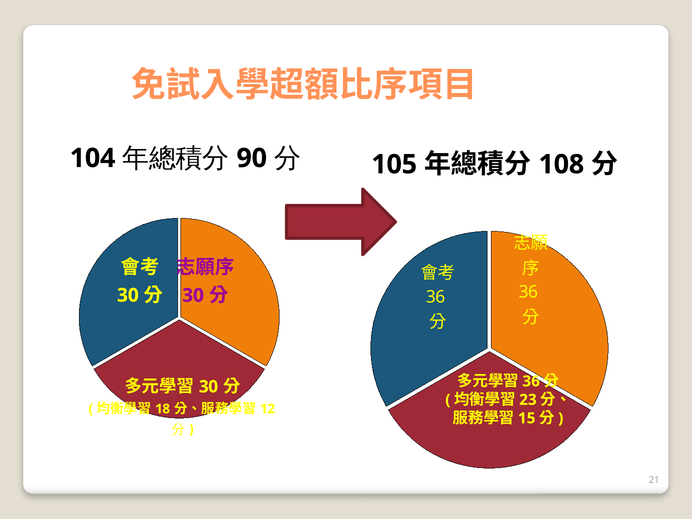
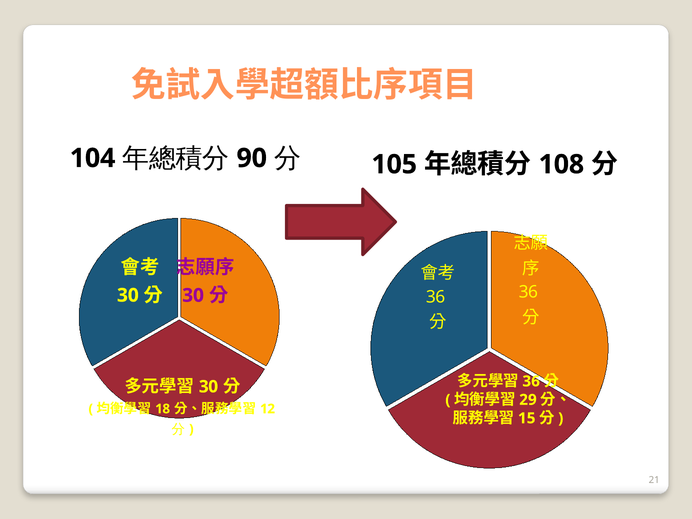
23: 23 -> 29 (528, 400)
